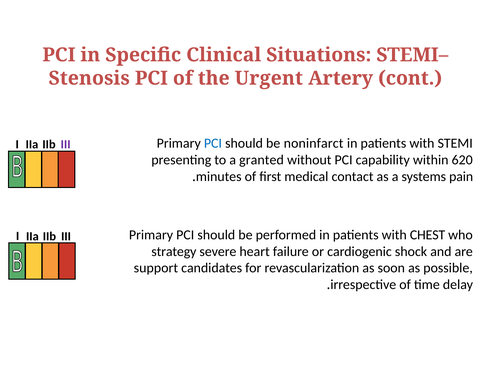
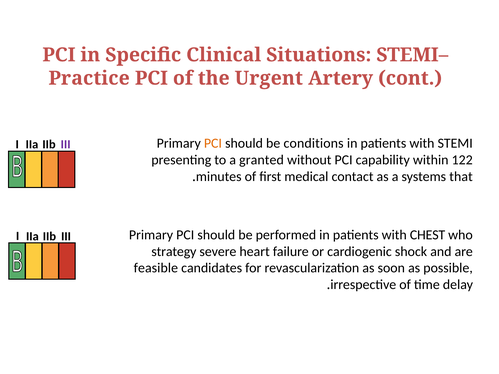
Stenosis: Stenosis -> Practice (89, 78)
PCI colour: blue -> orange (213, 143)
noninfarct: noninfarct -> conditions (314, 143)
620: 620 -> 122 (462, 160)
pain: pain -> that (461, 177)
support: support -> feasible (156, 268)
